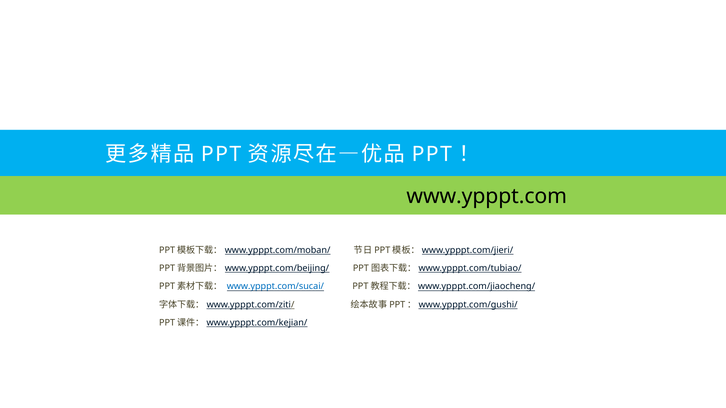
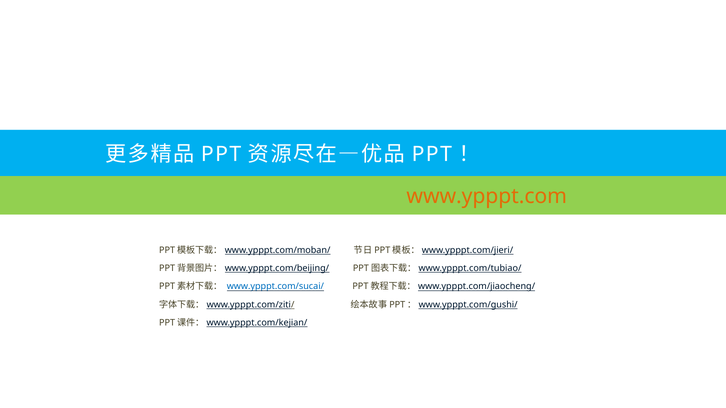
www.ypppt.com colour: black -> orange (487, 197)
